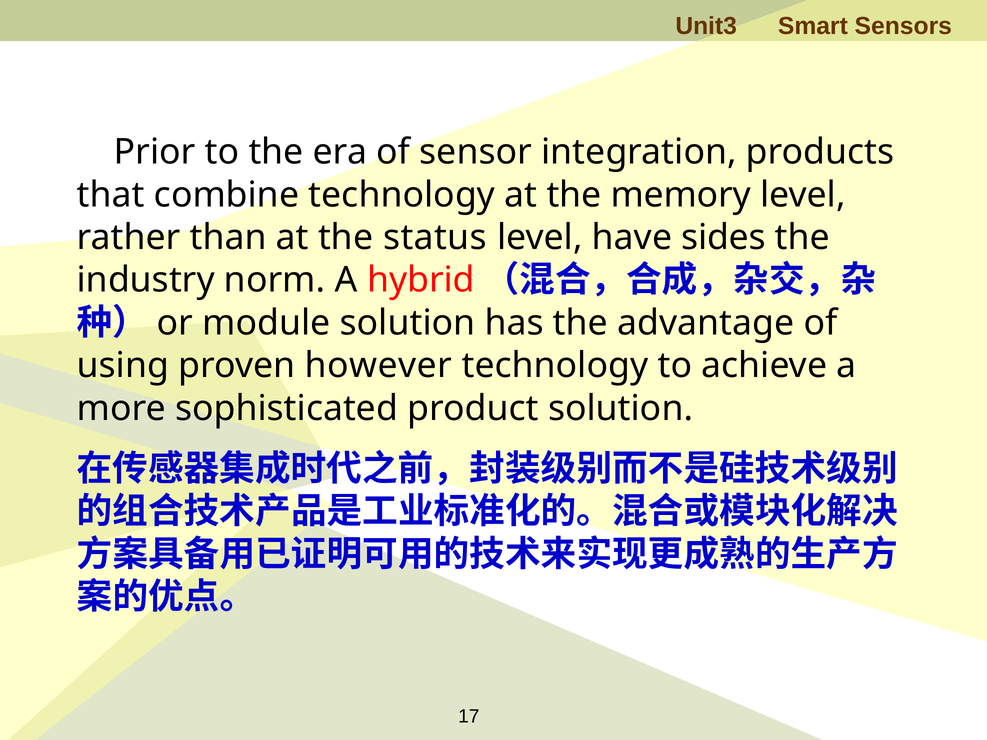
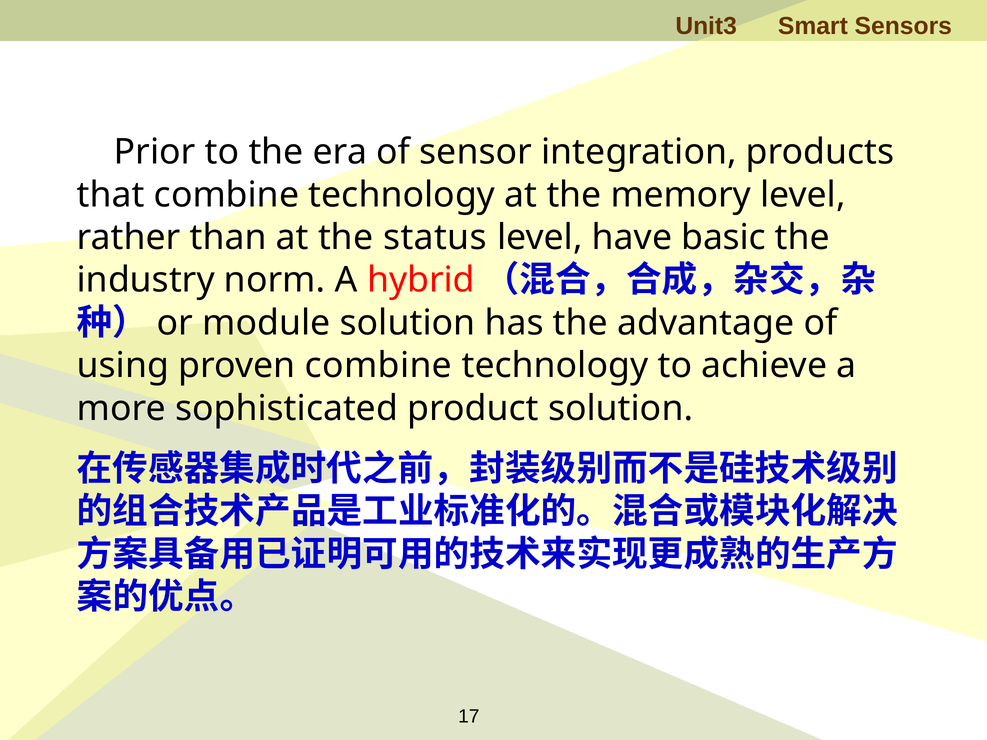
sides: sides -> basic (724, 238)
proven however: however -> combine (378, 366)
